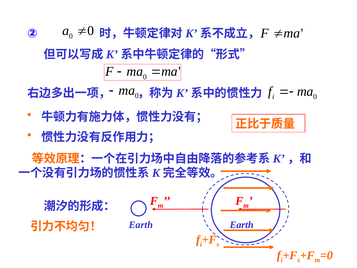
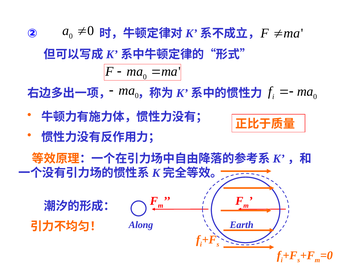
Earth: Earth -> Along (141, 225)
